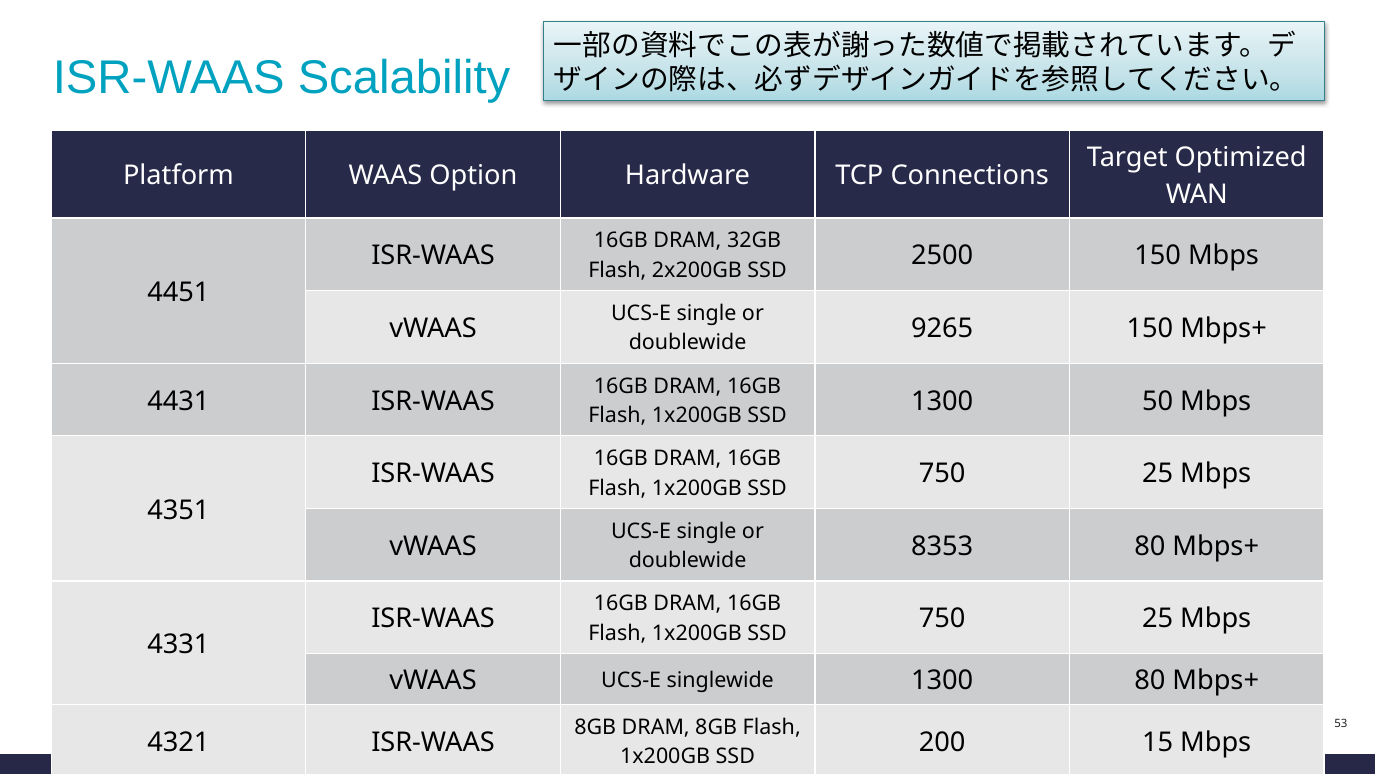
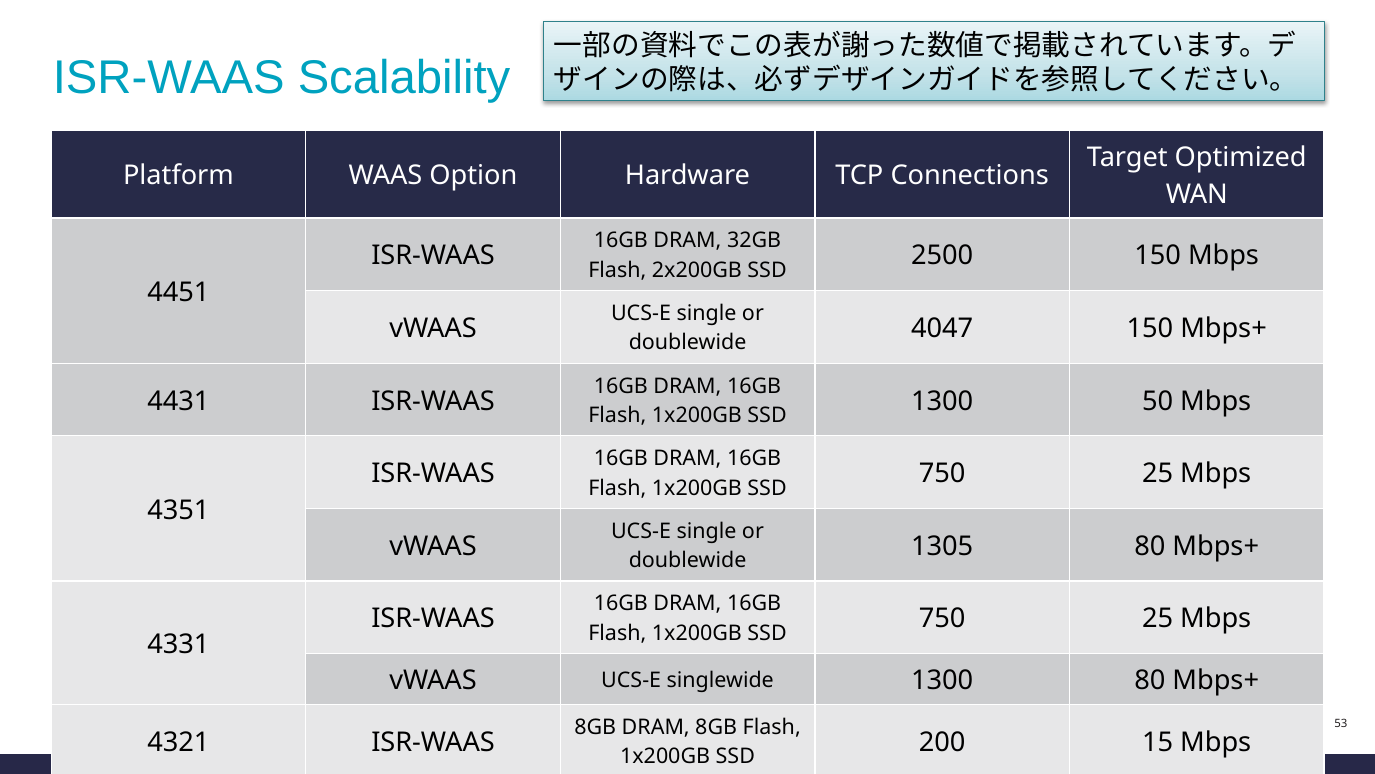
9265: 9265 -> 4047 (942, 328)
8353: 8353 -> 1305 (942, 546)
